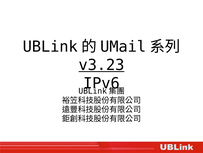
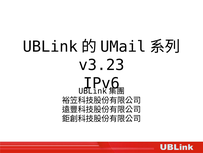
v3.23 underline: present -> none (101, 65)
